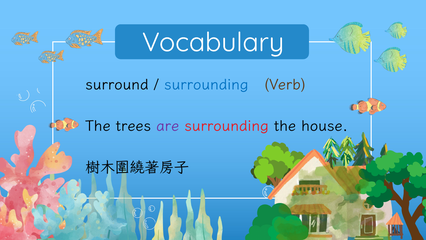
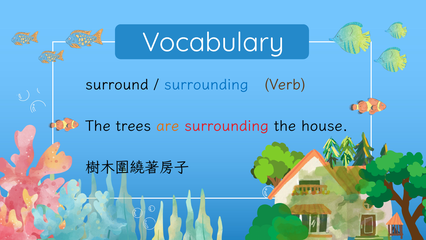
are colour: purple -> orange (168, 126)
